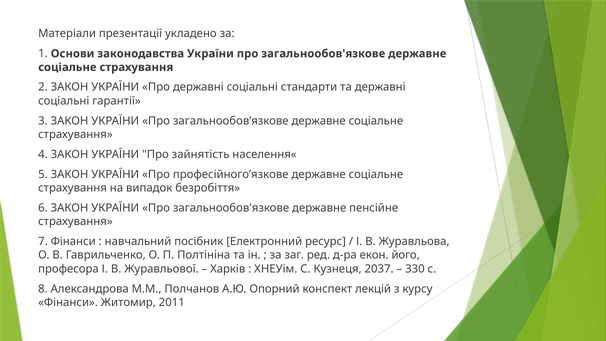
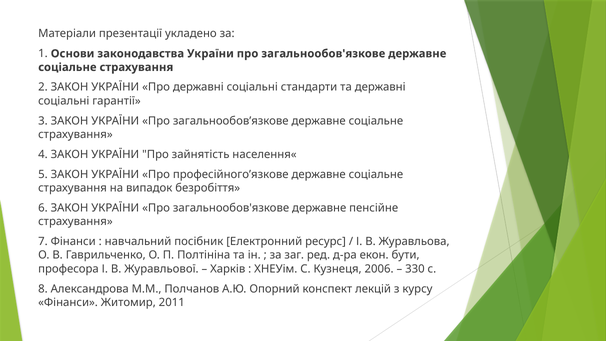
його: його -> бути (406, 255)
2037: 2037 -> 2006 (379, 269)
